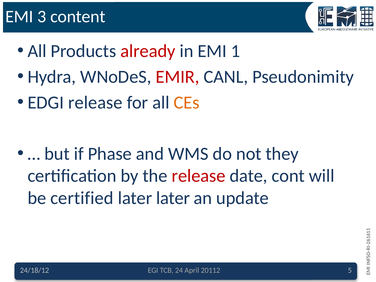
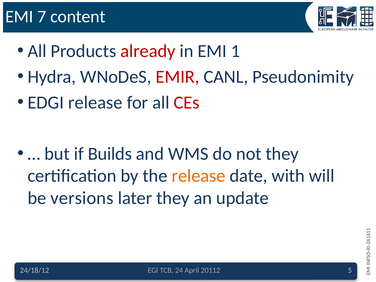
3: 3 -> 7 (42, 17)
CEs colour: orange -> red (187, 102)
Phase: Phase -> Builds (110, 154)
release colour: red -> orange (199, 176)
cont: cont -> with (288, 176)
certified: certified -> versions (82, 198)
later later: later -> they (173, 198)
